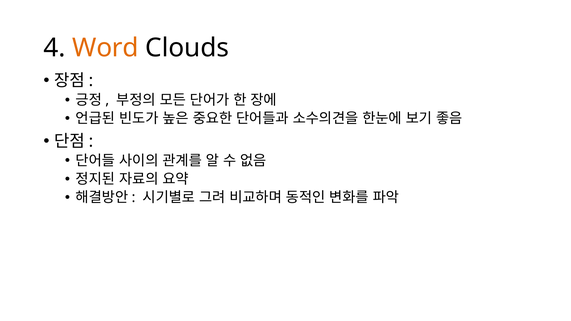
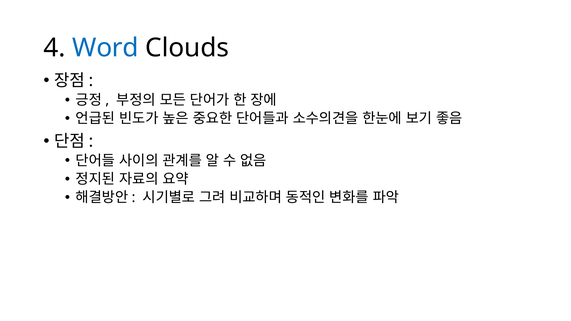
Word colour: orange -> blue (105, 48)
